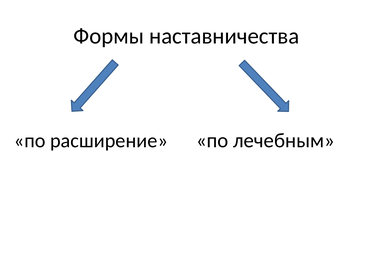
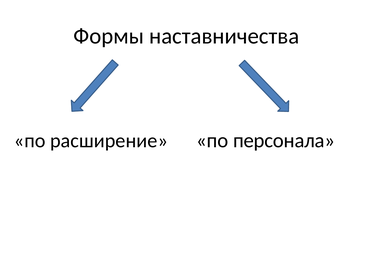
лечебным: лечебным -> персонала (284, 141)
